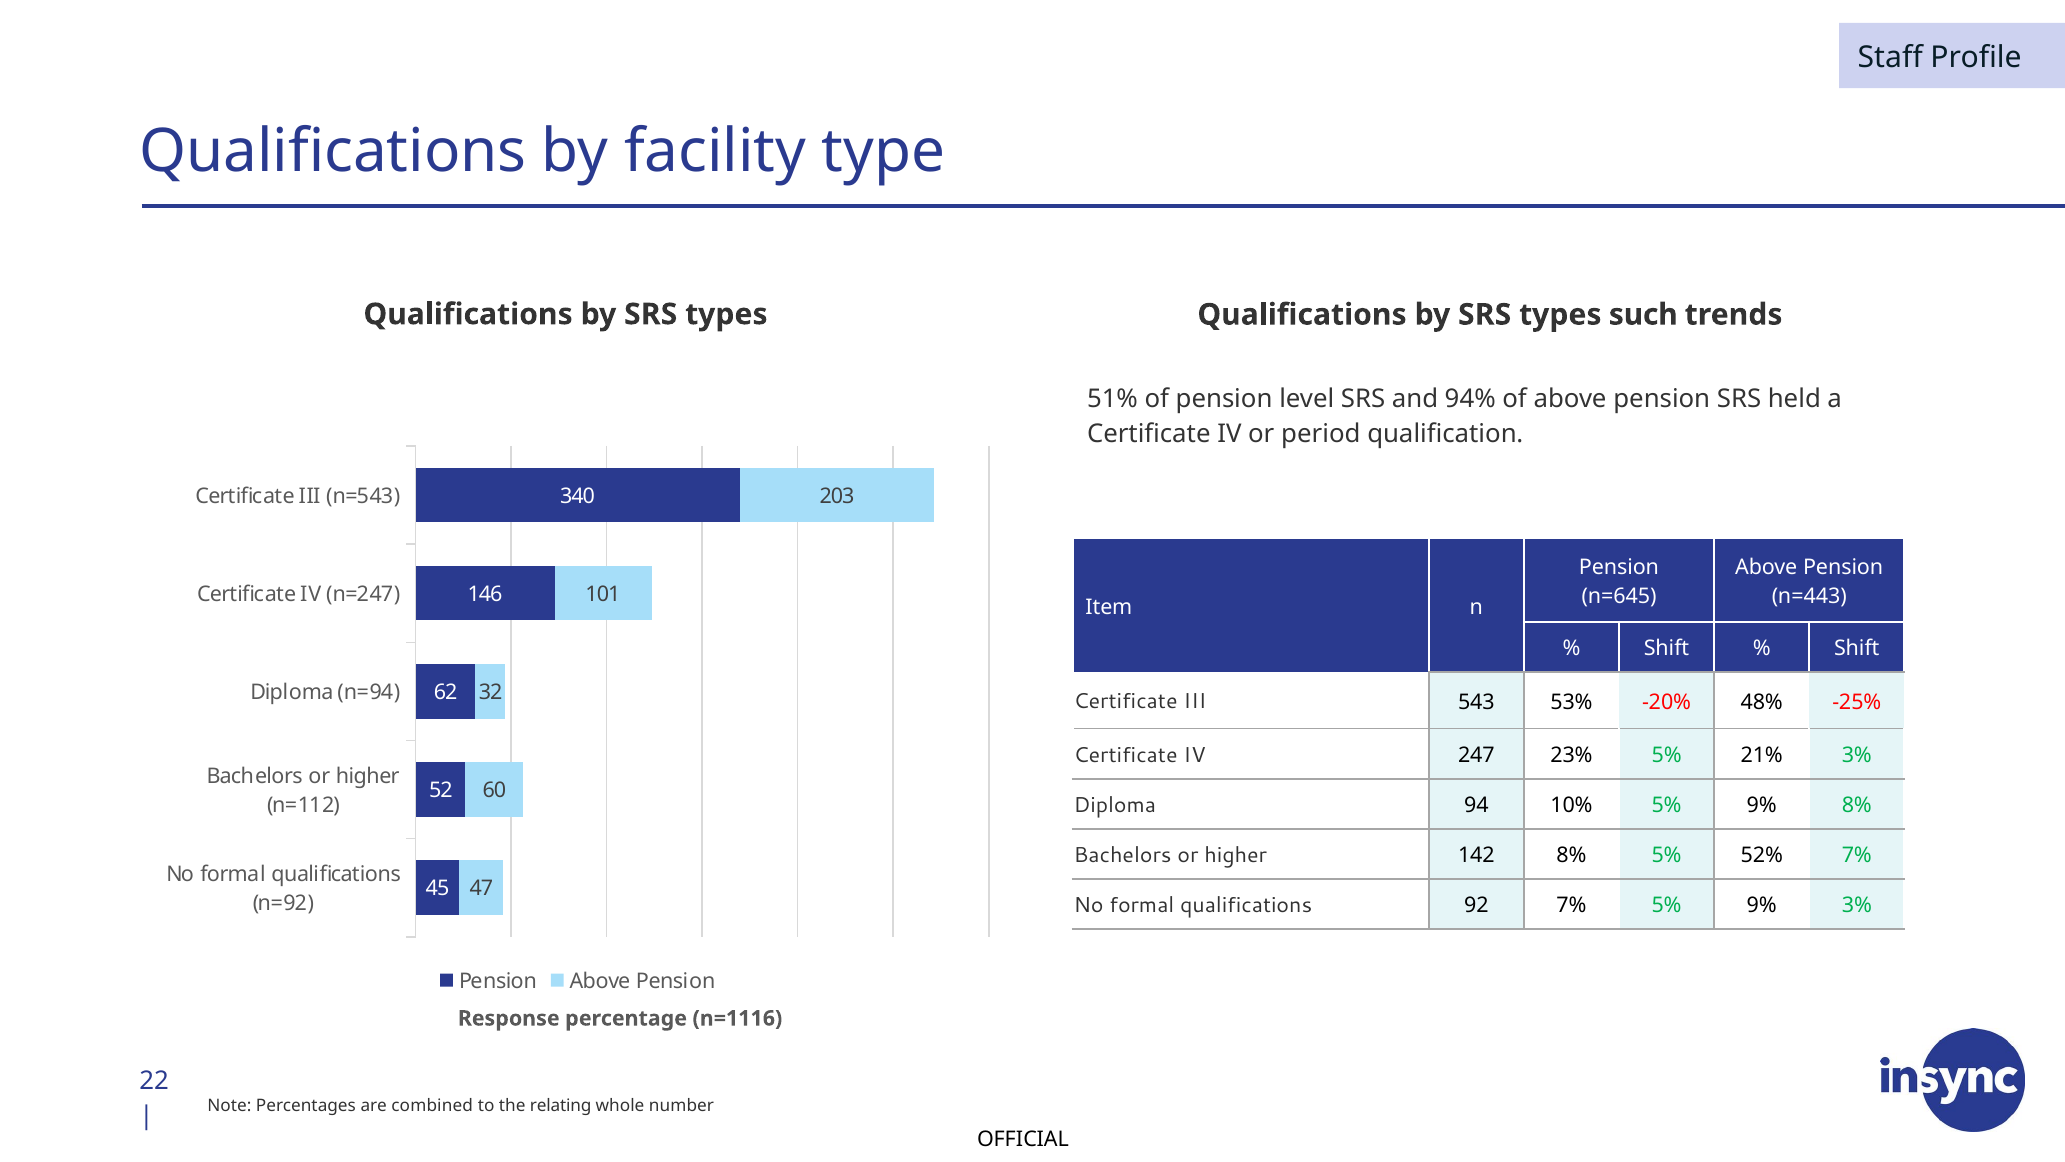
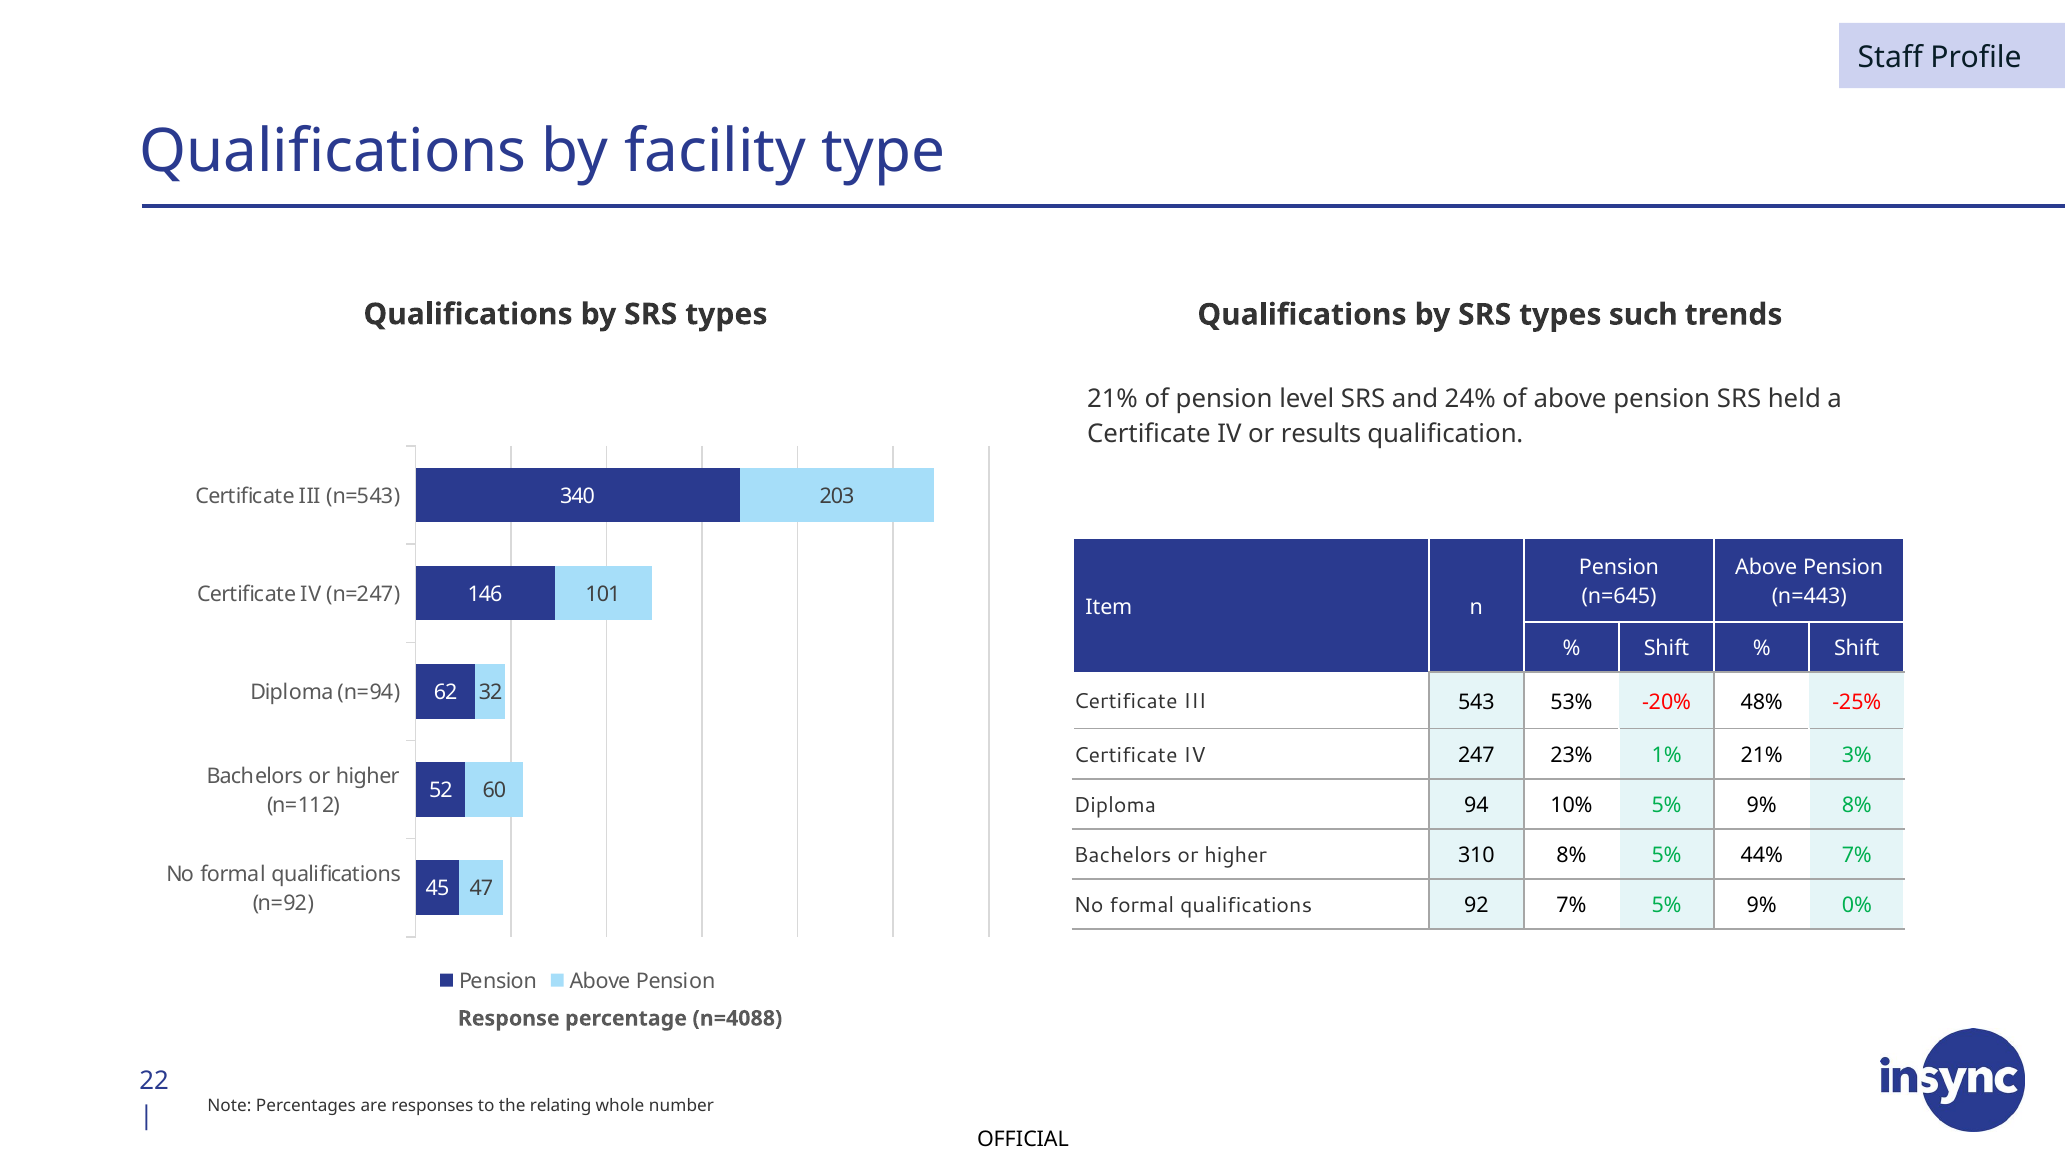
51%: 51% -> 21% (1112, 399)
94%: 94% -> 24% (1470, 399)
period: period -> results (1321, 434)
23% 5%: 5% -> 1% (1667, 755)
142: 142 -> 310 (1476, 855)
52%: 52% -> 44% (1762, 855)
9% 3%: 3% -> 0% (1857, 905)
n=1116: n=1116 -> n=4088 (737, 1018)
combined: combined -> responses (432, 1106)
